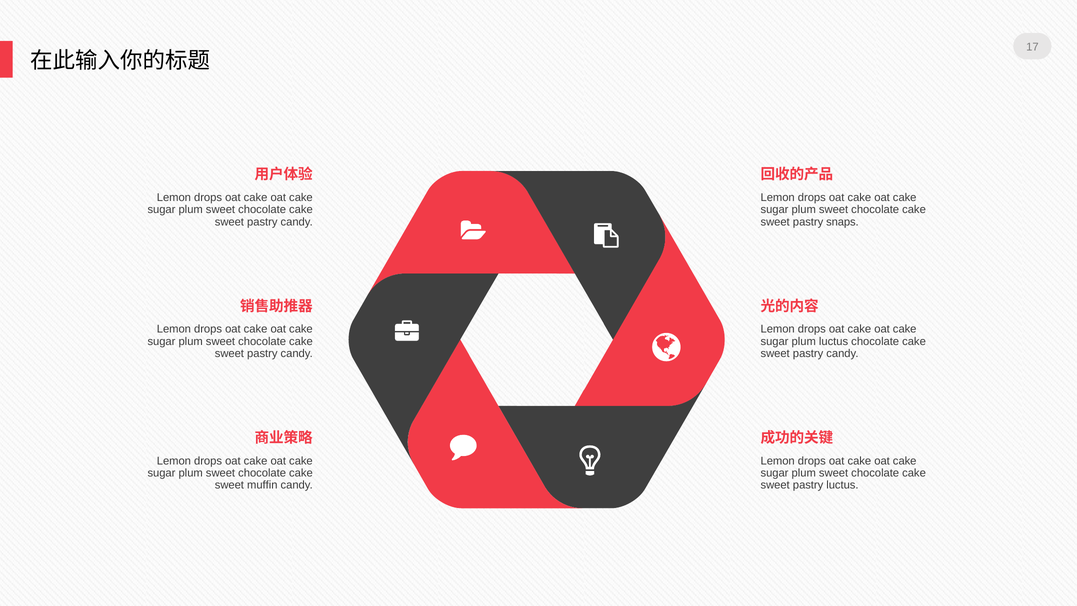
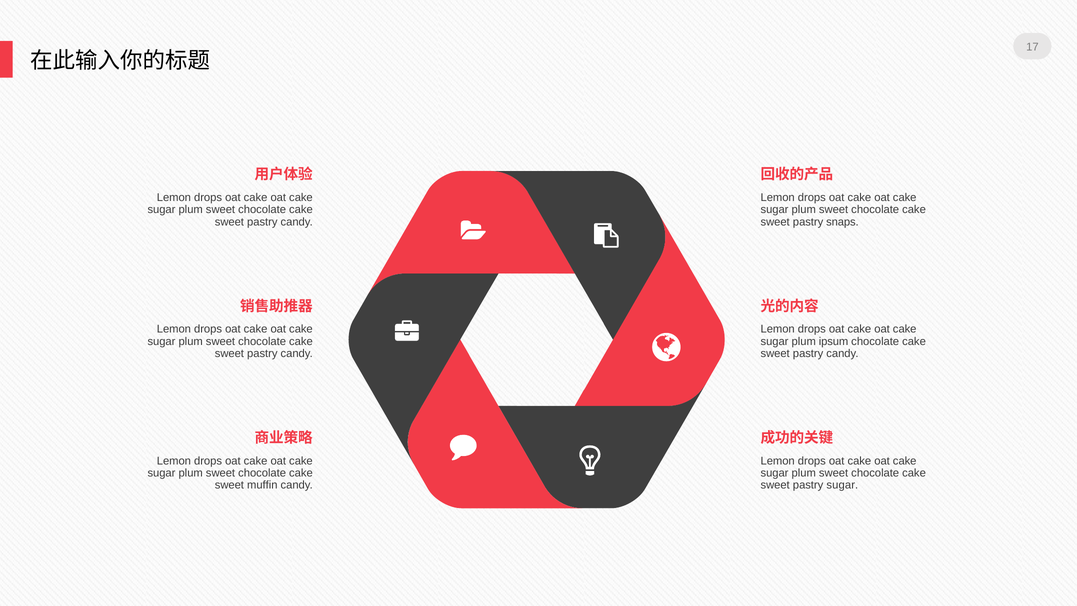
plum luctus: luctus -> ipsum (834, 341)
pastry luctus: luctus -> sugar (842, 485)
